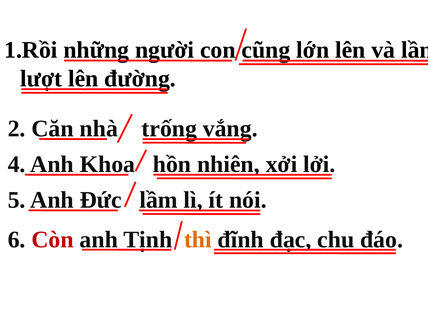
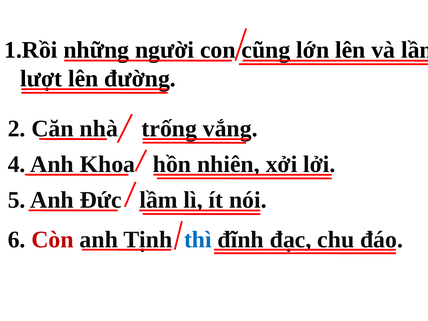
thì colour: orange -> blue (198, 240)
